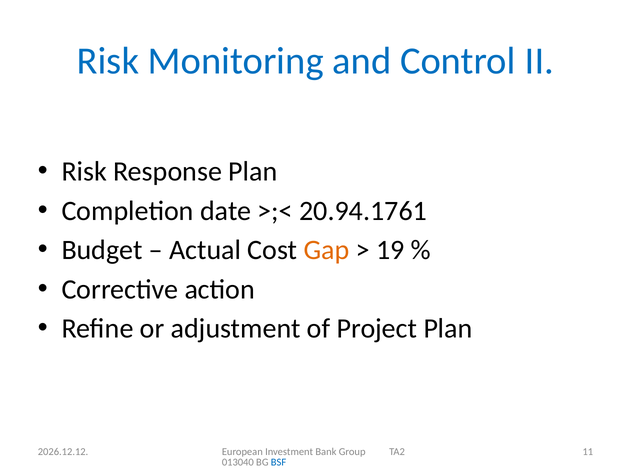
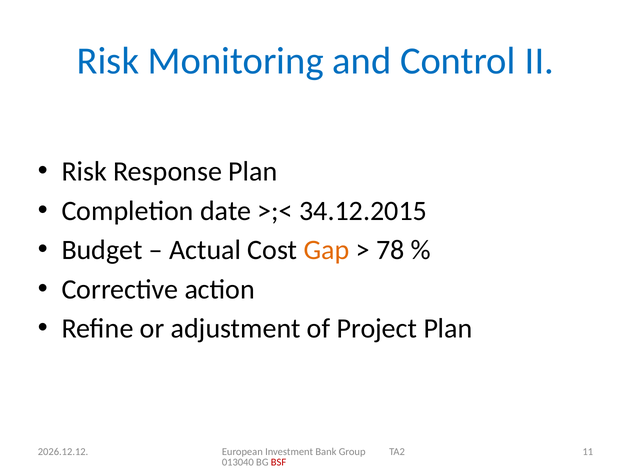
20.94.1761: 20.94.1761 -> 34.12.2015 (363, 211)
19: 19 -> 78 (390, 250)
BSF colour: blue -> red (279, 462)
